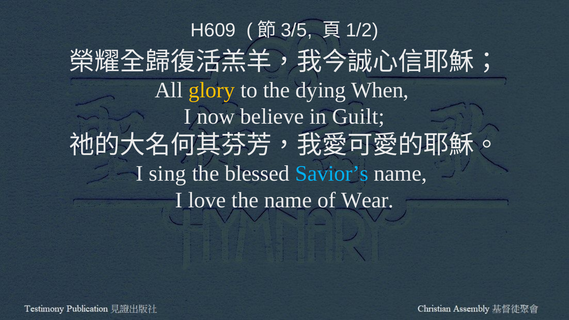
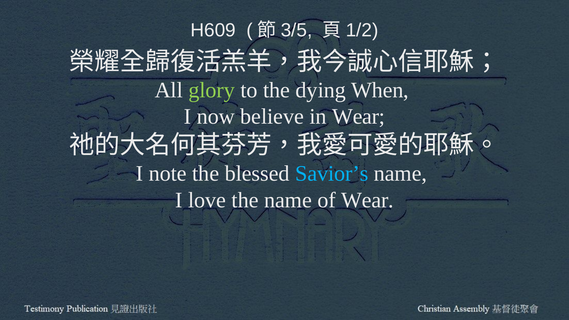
glory colour: yellow -> light green (212, 90)
in Guilt: Guilt -> Wear (359, 117)
sing: sing -> note (168, 174)
